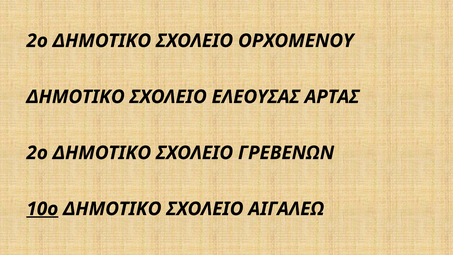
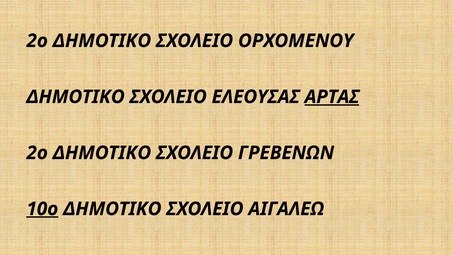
ΑΡΤΑΣ underline: none -> present (332, 97)
